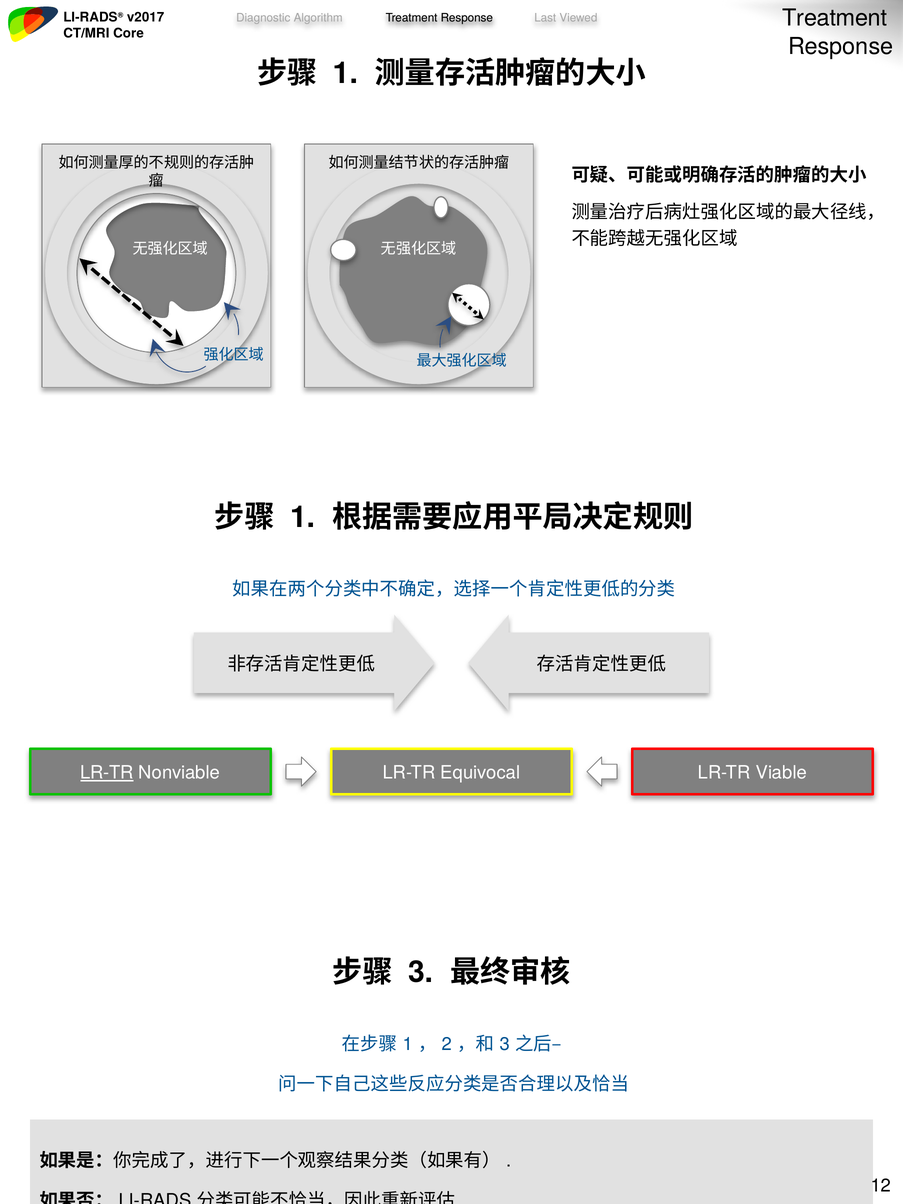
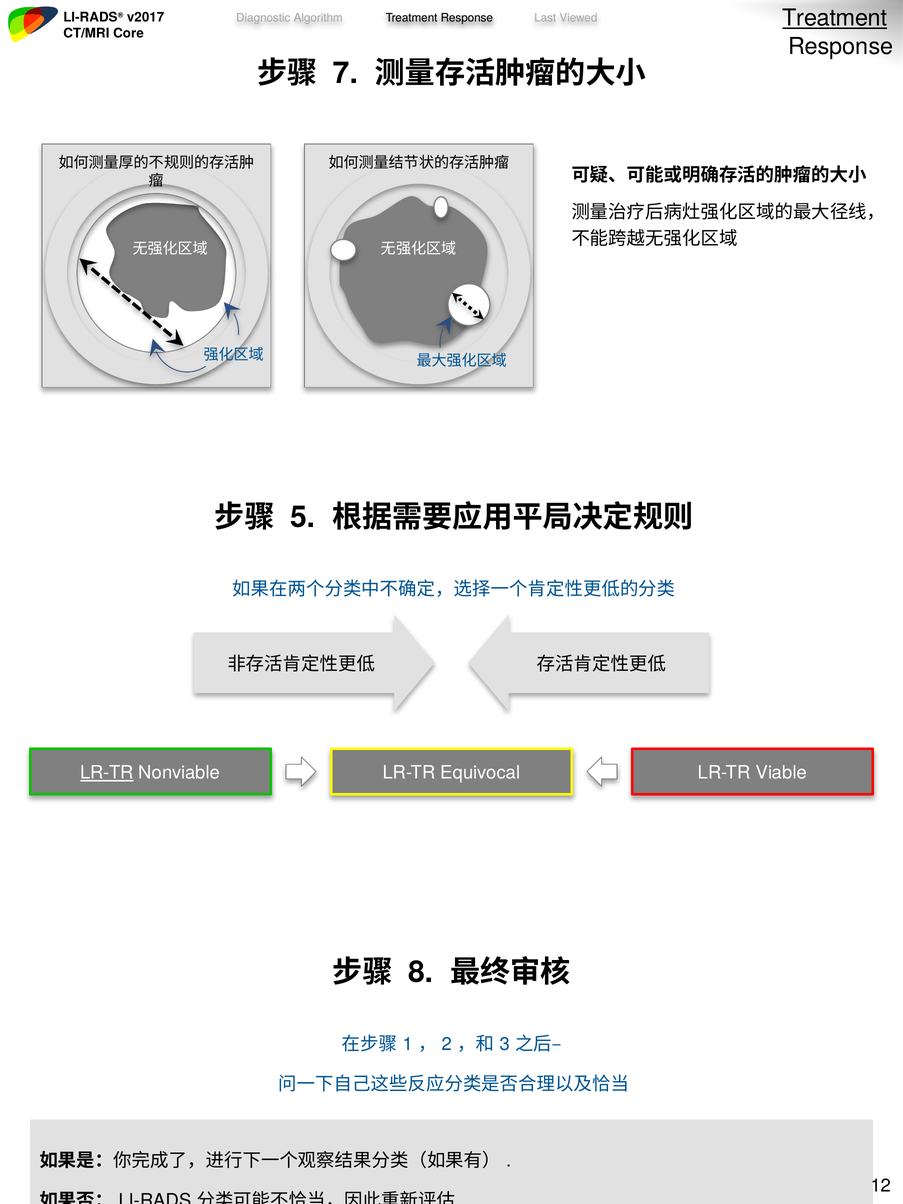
Treatment underline: none -> present (835, 18)
1: 1 -> 7 (345, 73)
1: 1 -> 5 (303, 517)
3: 3 -> 8 (421, 972)
